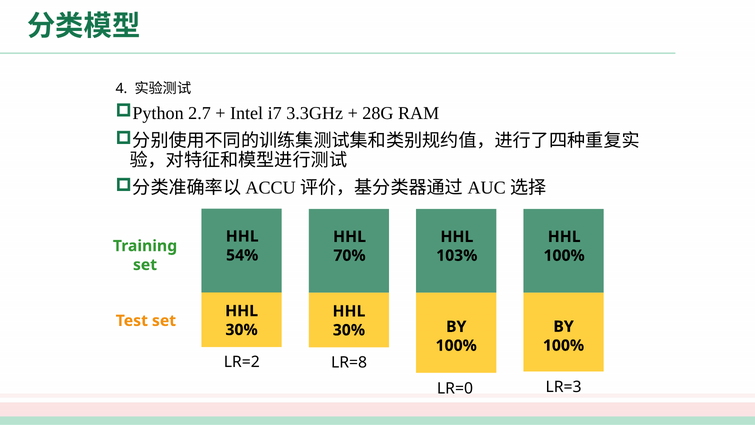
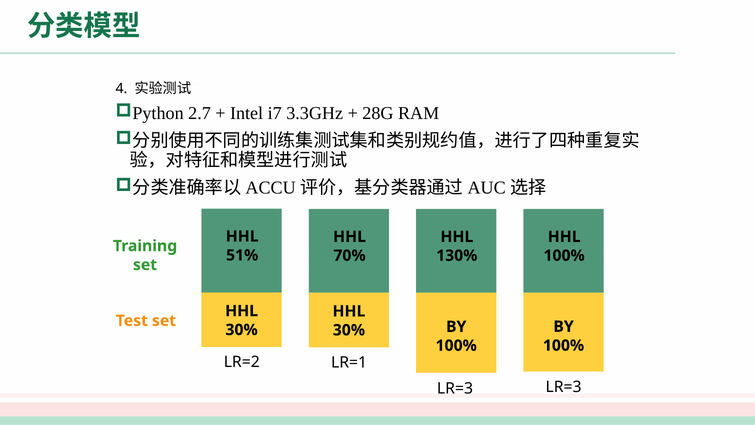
54%: 54% -> 51% (242, 255)
103%: 103% -> 130% (457, 255)
LR=8: LR=8 -> LR=1 (349, 362)
LR=0: LR=0 -> LR=3 (455, 388)
